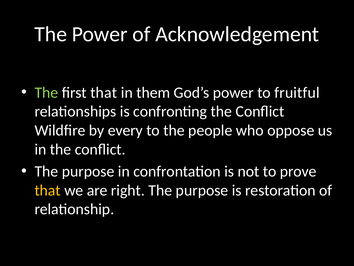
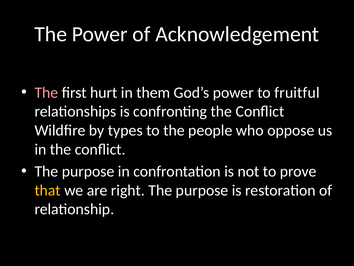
The colour: light green -> pink (46, 92)
first that: that -> hurt (104, 92)
every: every -> types (125, 130)
